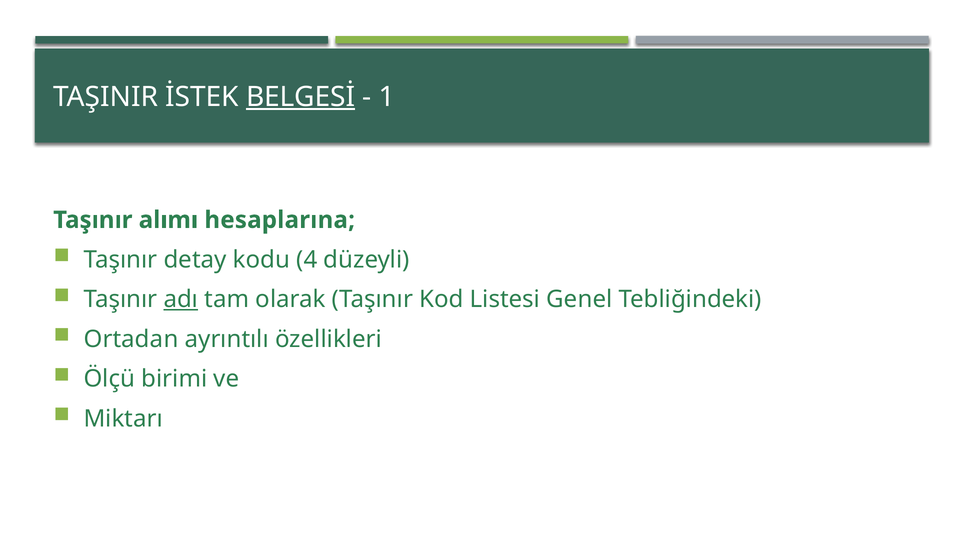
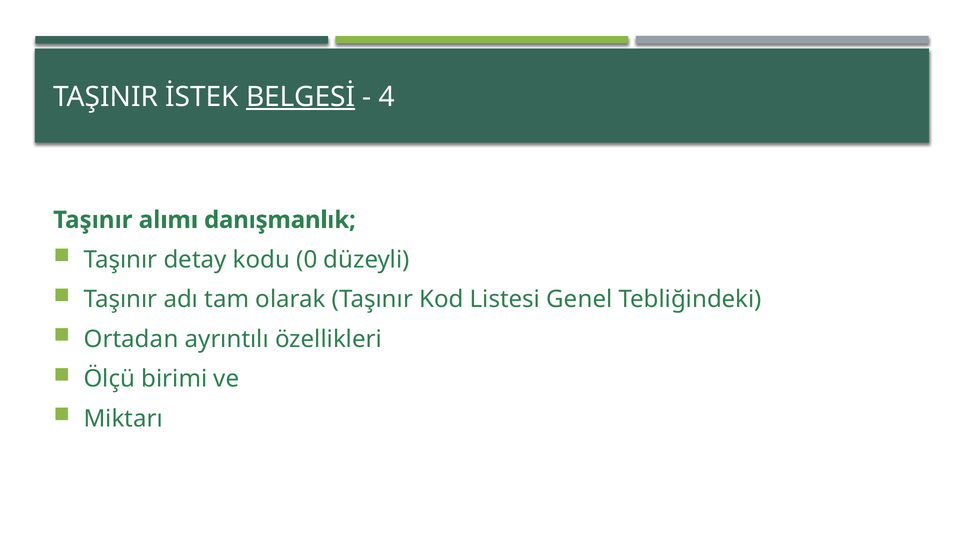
1: 1 -> 4 (387, 97)
hesaplarına: hesaplarına -> danışmanlık (280, 220)
4: 4 -> 0 (307, 260)
adı underline: present -> none (181, 300)
